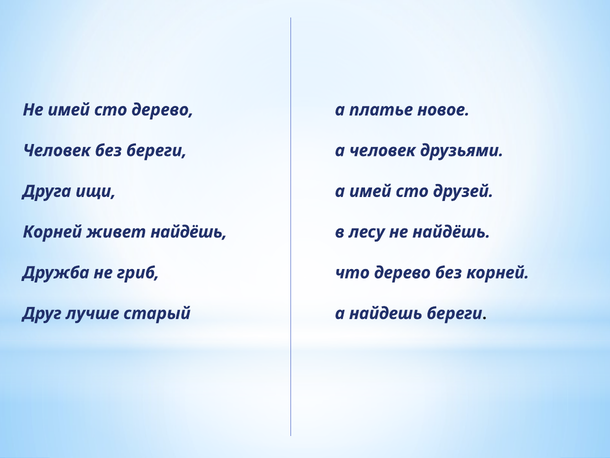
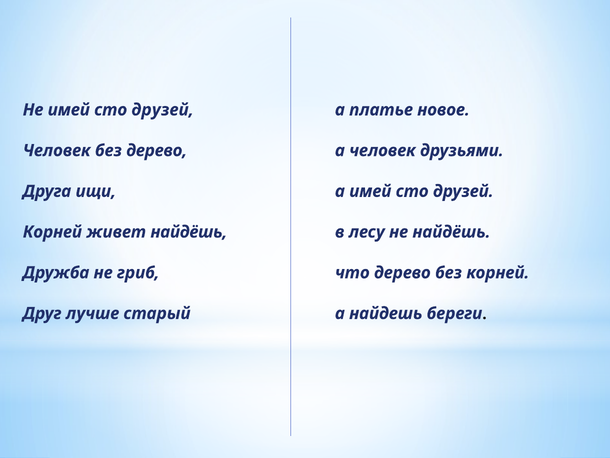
Не имей сто дерево: дерево -> друзей (163, 110)
без береги: береги -> дерево (157, 150)
